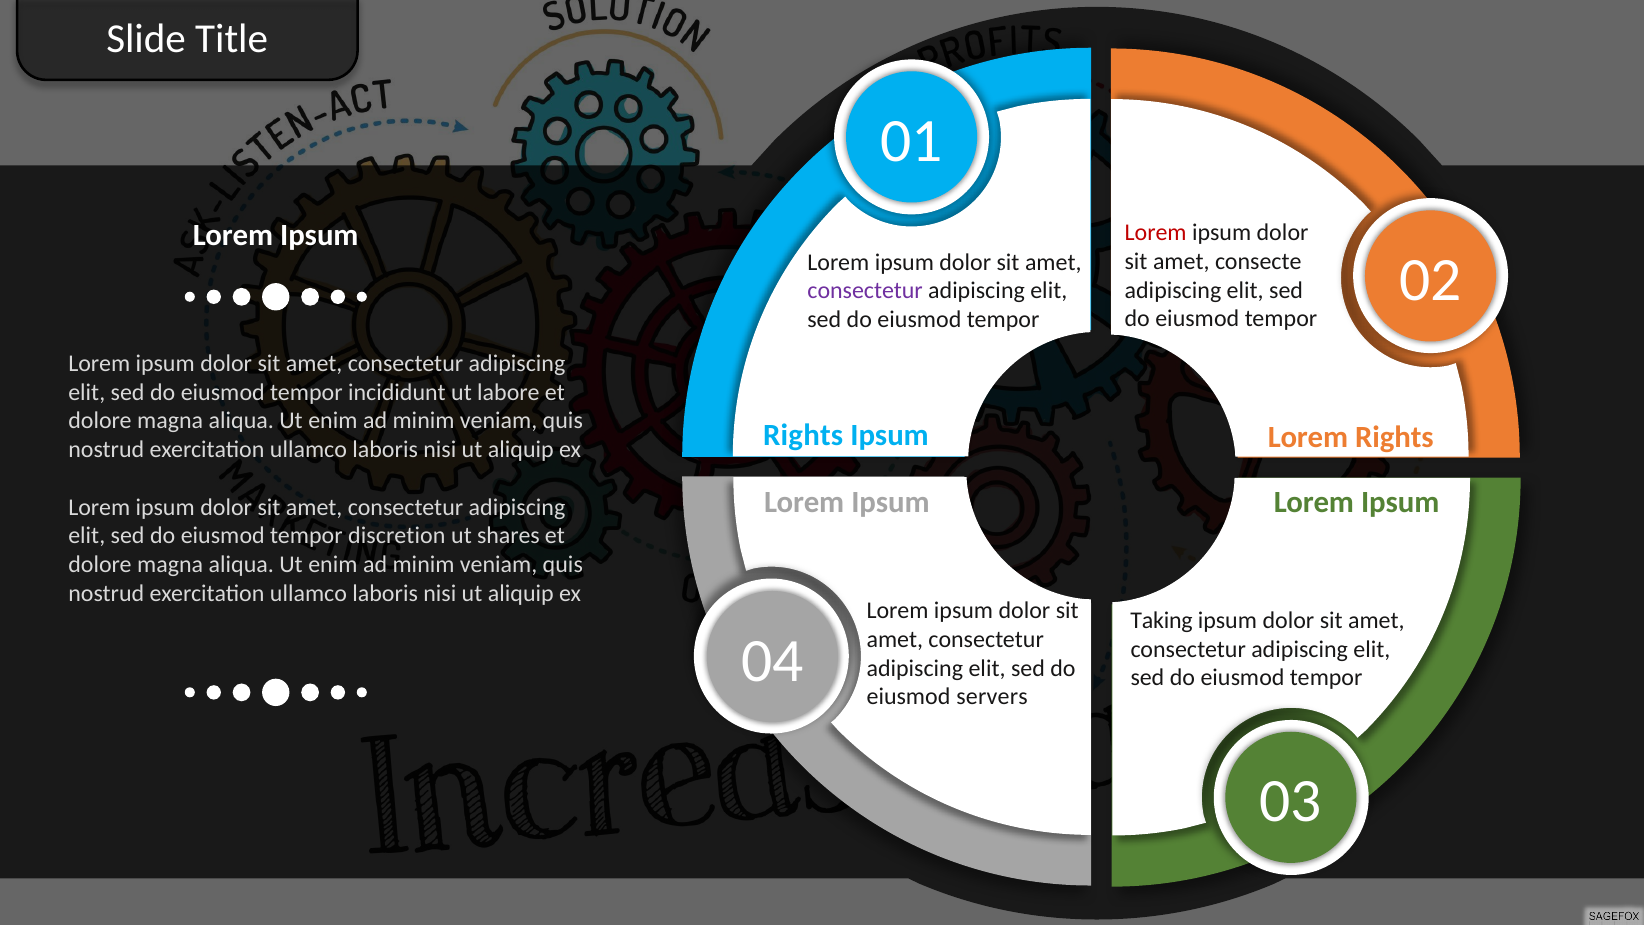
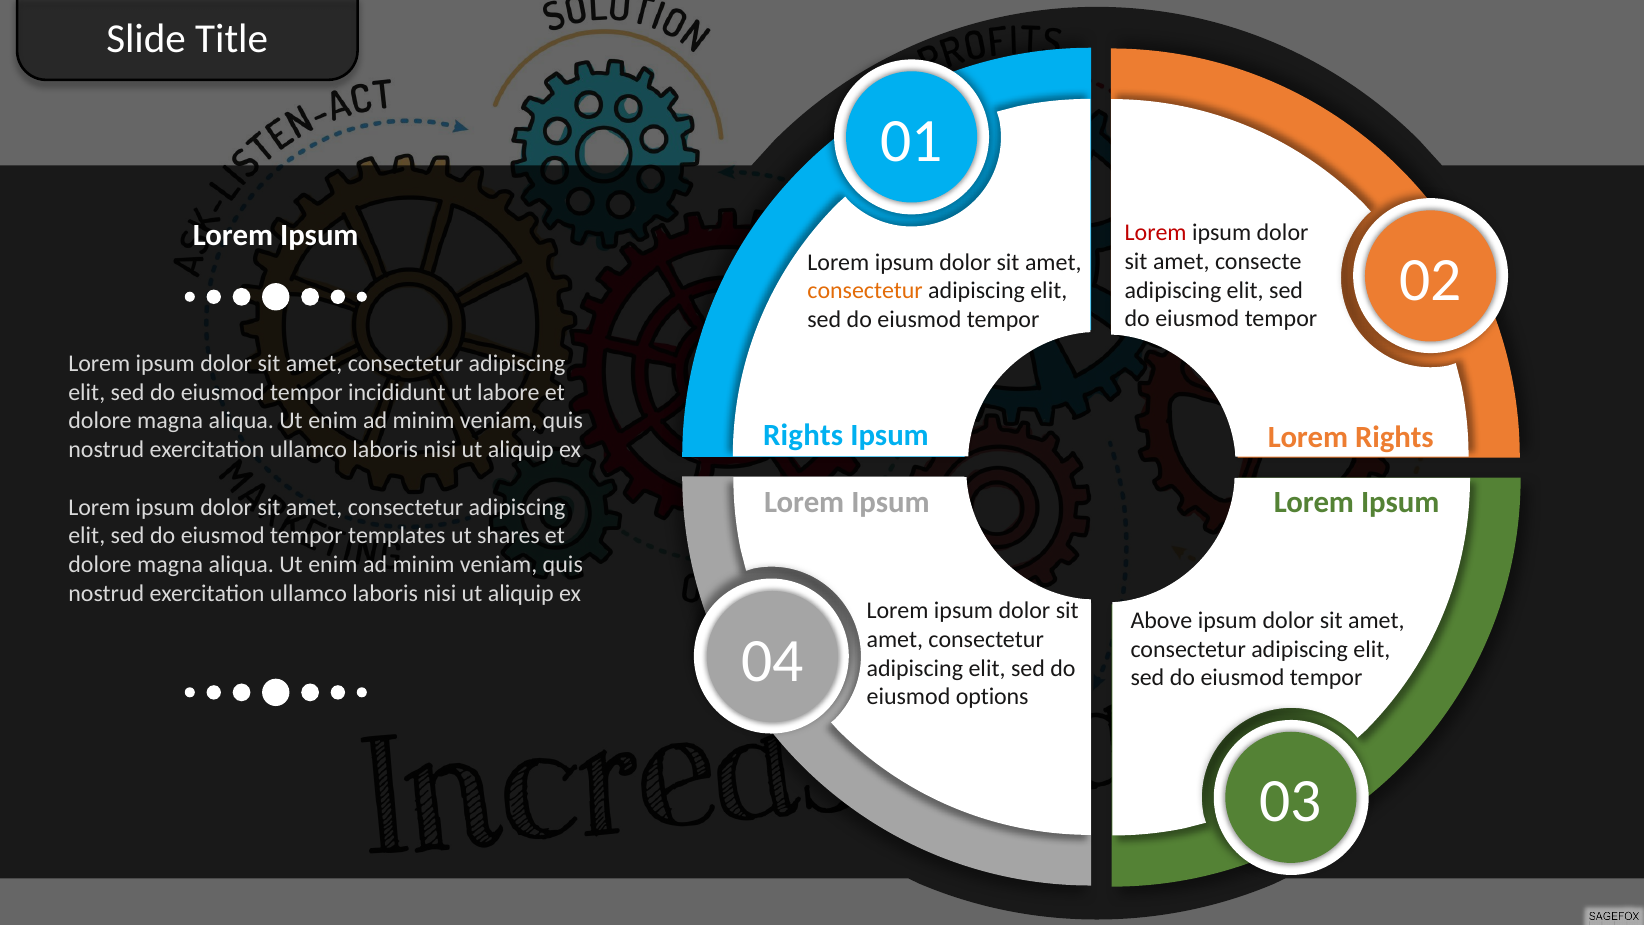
consectetur colour: purple -> orange (865, 291)
discretion: discretion -> templates (397, 536)
Taking: Taking -> Above (1161, 620)
servers: servers -> options (992, 697)
